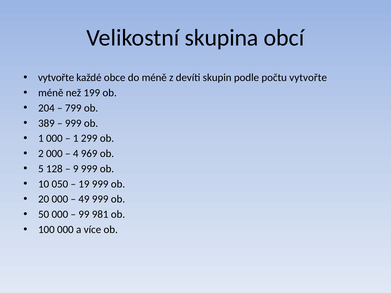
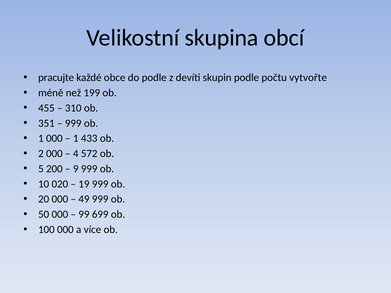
vytvořte: vytvořte -> pracujte (56, 78)
do méně: méně -> podle (154, 78)
204: 204 -> 455 (46, 108)
799: 799 -> 310 (73, 108)
389: 389 -> 351 (46, 123)
299: 299 -> 433 (89, 138)
969: 969 -> 572 (89, 154)
128: 128 -> 200 (54, 169)
050: 050 -> 020 (60, 184)
981: 981 -> 699 (100, 215)
